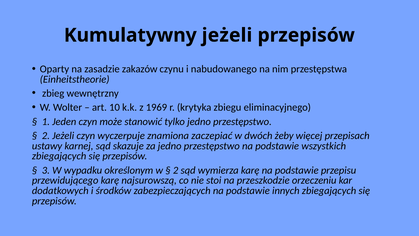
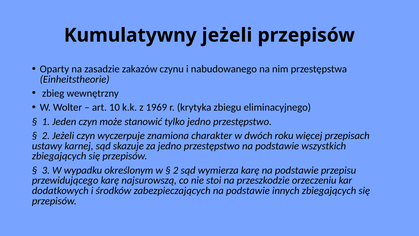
zaczepiać: zaczepiać -> charakter (212, 136)
żeby: żeby -> roku (284, 136)
